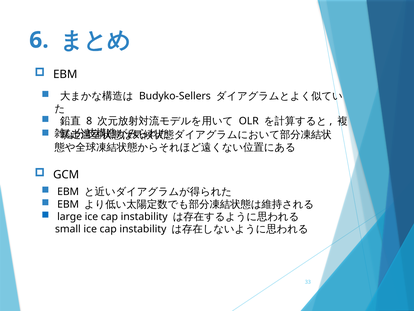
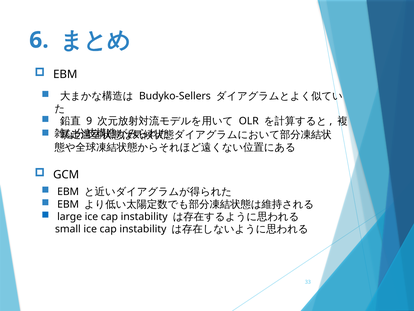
8: 8 -> 9 (89, 121)
